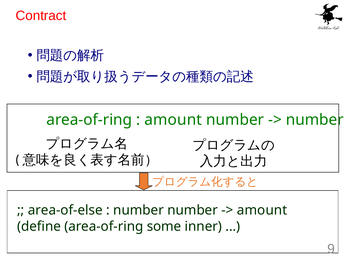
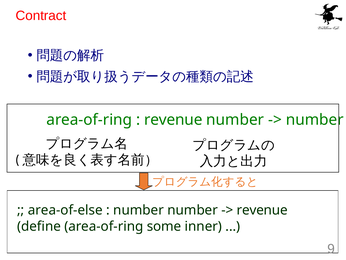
amount: amount -> revenue (173, 120)
amount: amount -> revenue (262, 210)
